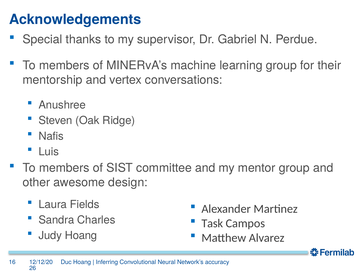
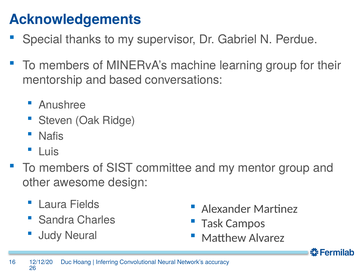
vertex: vertex -> based (126, 80)
Judy Hoang: Hoang -> Neural (81, 236)
